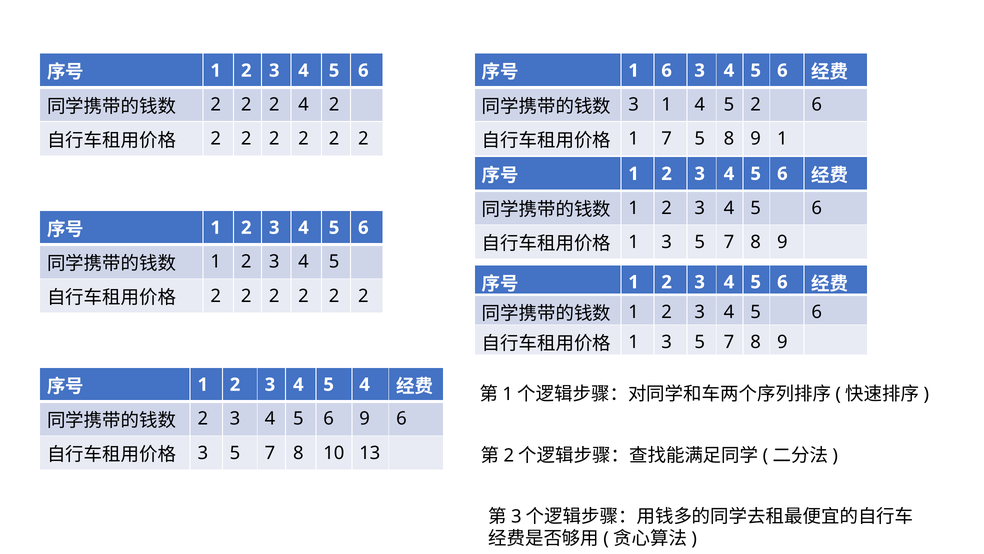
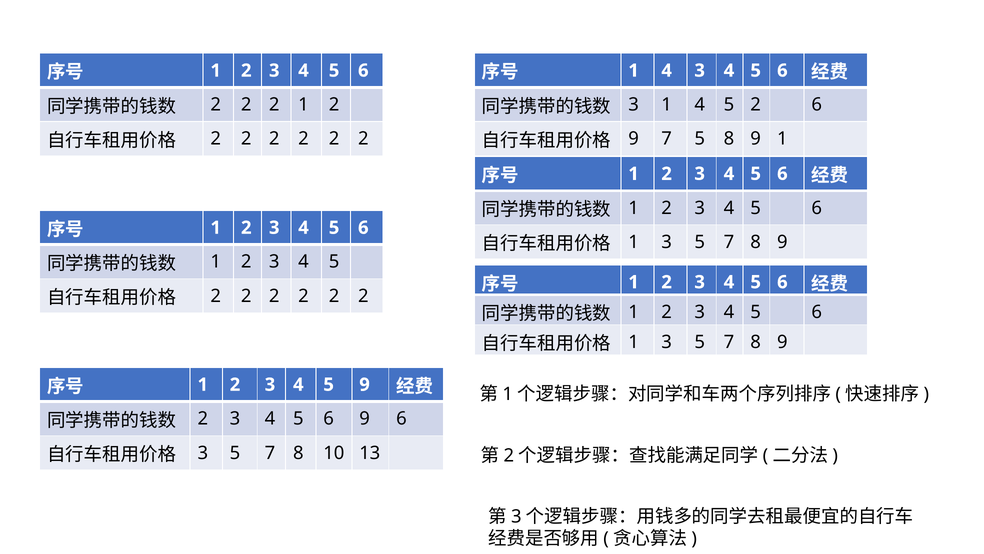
6: 6 -> 4 (667, 71)
2 4: 4 -> 1 (303, 105)
1: 1 -> 9 (634, 139)
5 4: 4 -> 9 (365, 384)
